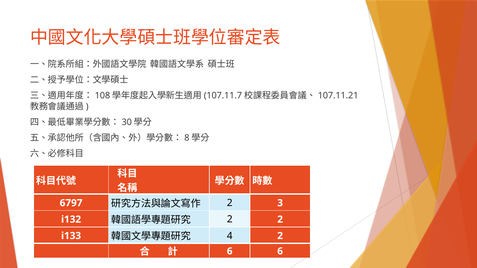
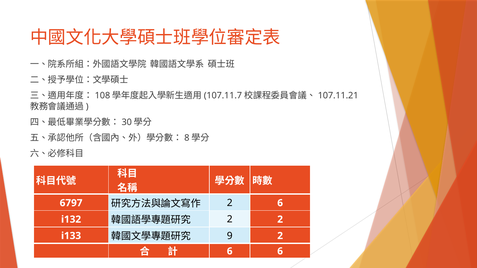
2 3: 3 -> 6 (280, 203)
4: 4 -> 9 (230, 236)
